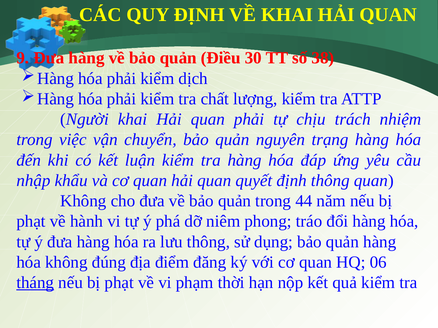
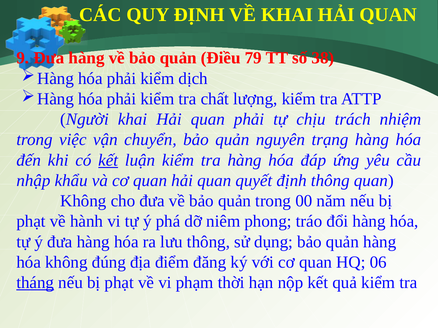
30: 30 -> 79 (253, 58)
kết underline: none -> present (108, 160)
44: 44 -> 00 (304, 201)
